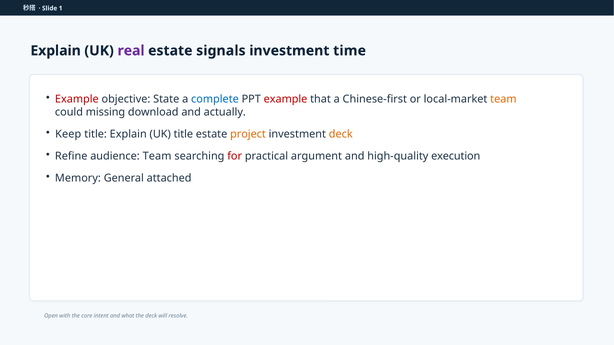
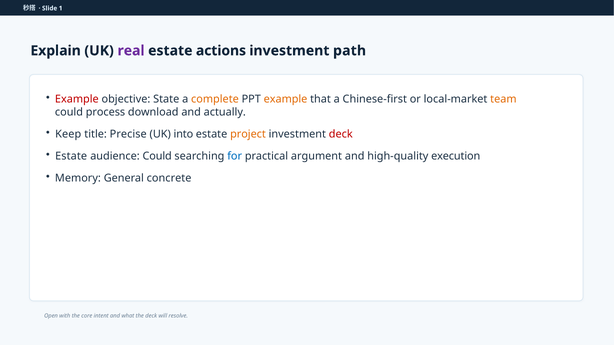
signals: signals -> actions (221, 51)
time: time -> path (350, 51)
complete colour: blue -> orange (215, 99)
example colour: red -> orange (286, 99)
missing: missing -> process (105, 112)
title Explain: Explain -> Precise (128, 134)
UK title: title -> into (183, 134)
deck colour: orange -> red (341, 134)
Refine: Refine -> Estate (71, 156)
audience Team: Team -> Could (157, 156)
for colour: red -> blue (235, 156)
attached: attached -> concrete (169, 178)
